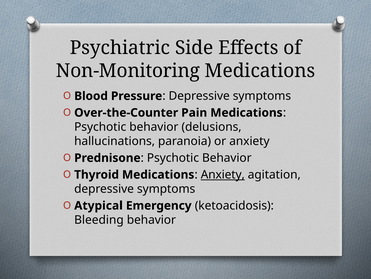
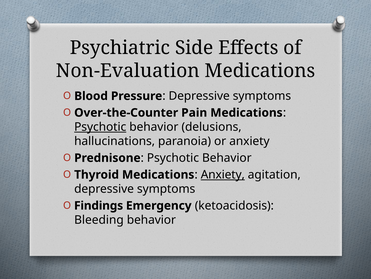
Non-Monitoring: Non-Monitoring -> Non-Evaluation (128, 71)
Psychotic underline: none -> present (100, 127)
Atypical: Atypical -> Findings (99, 205)
